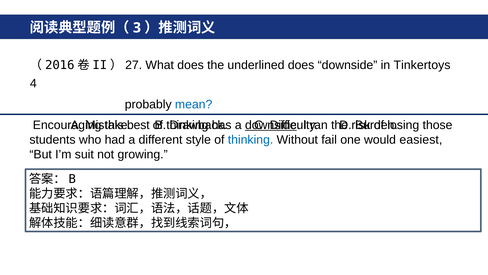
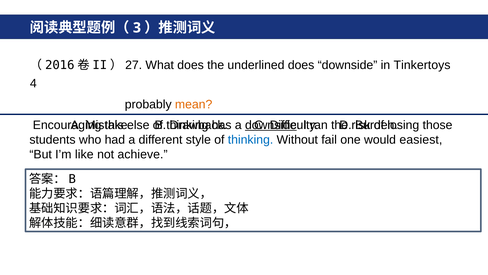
mean colour: blue -> orange (194, 104)
best: best -> else (138, 125)
suit: suit -> like (84, 154)
growing: growing -> achieve (143, 154)
